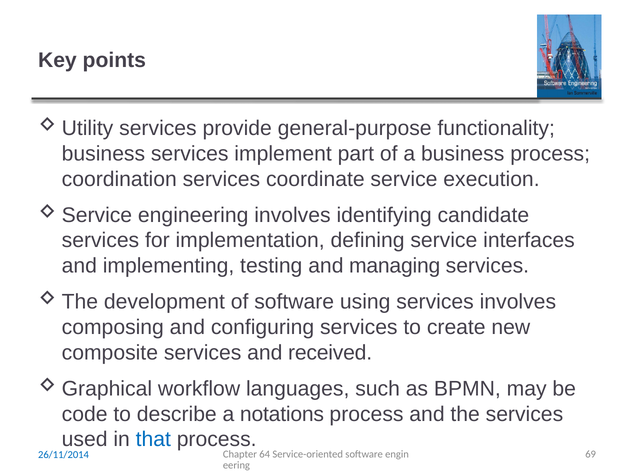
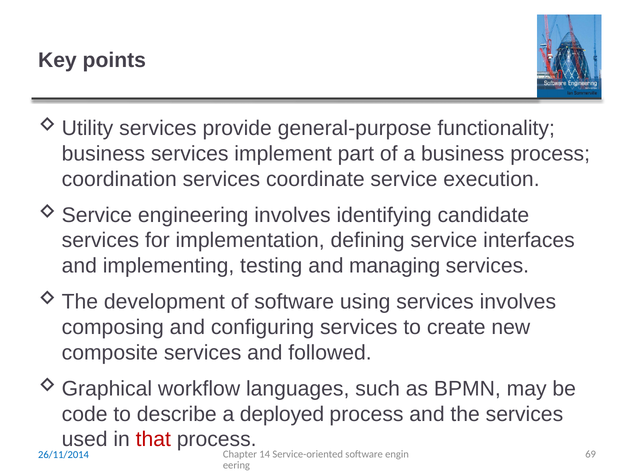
received: received -> followed (330, 352)
notations: notations -> deployed (282, 414)
that colour: blue -> red (153, 439)
64: 64 -> 14 (265, 454)
